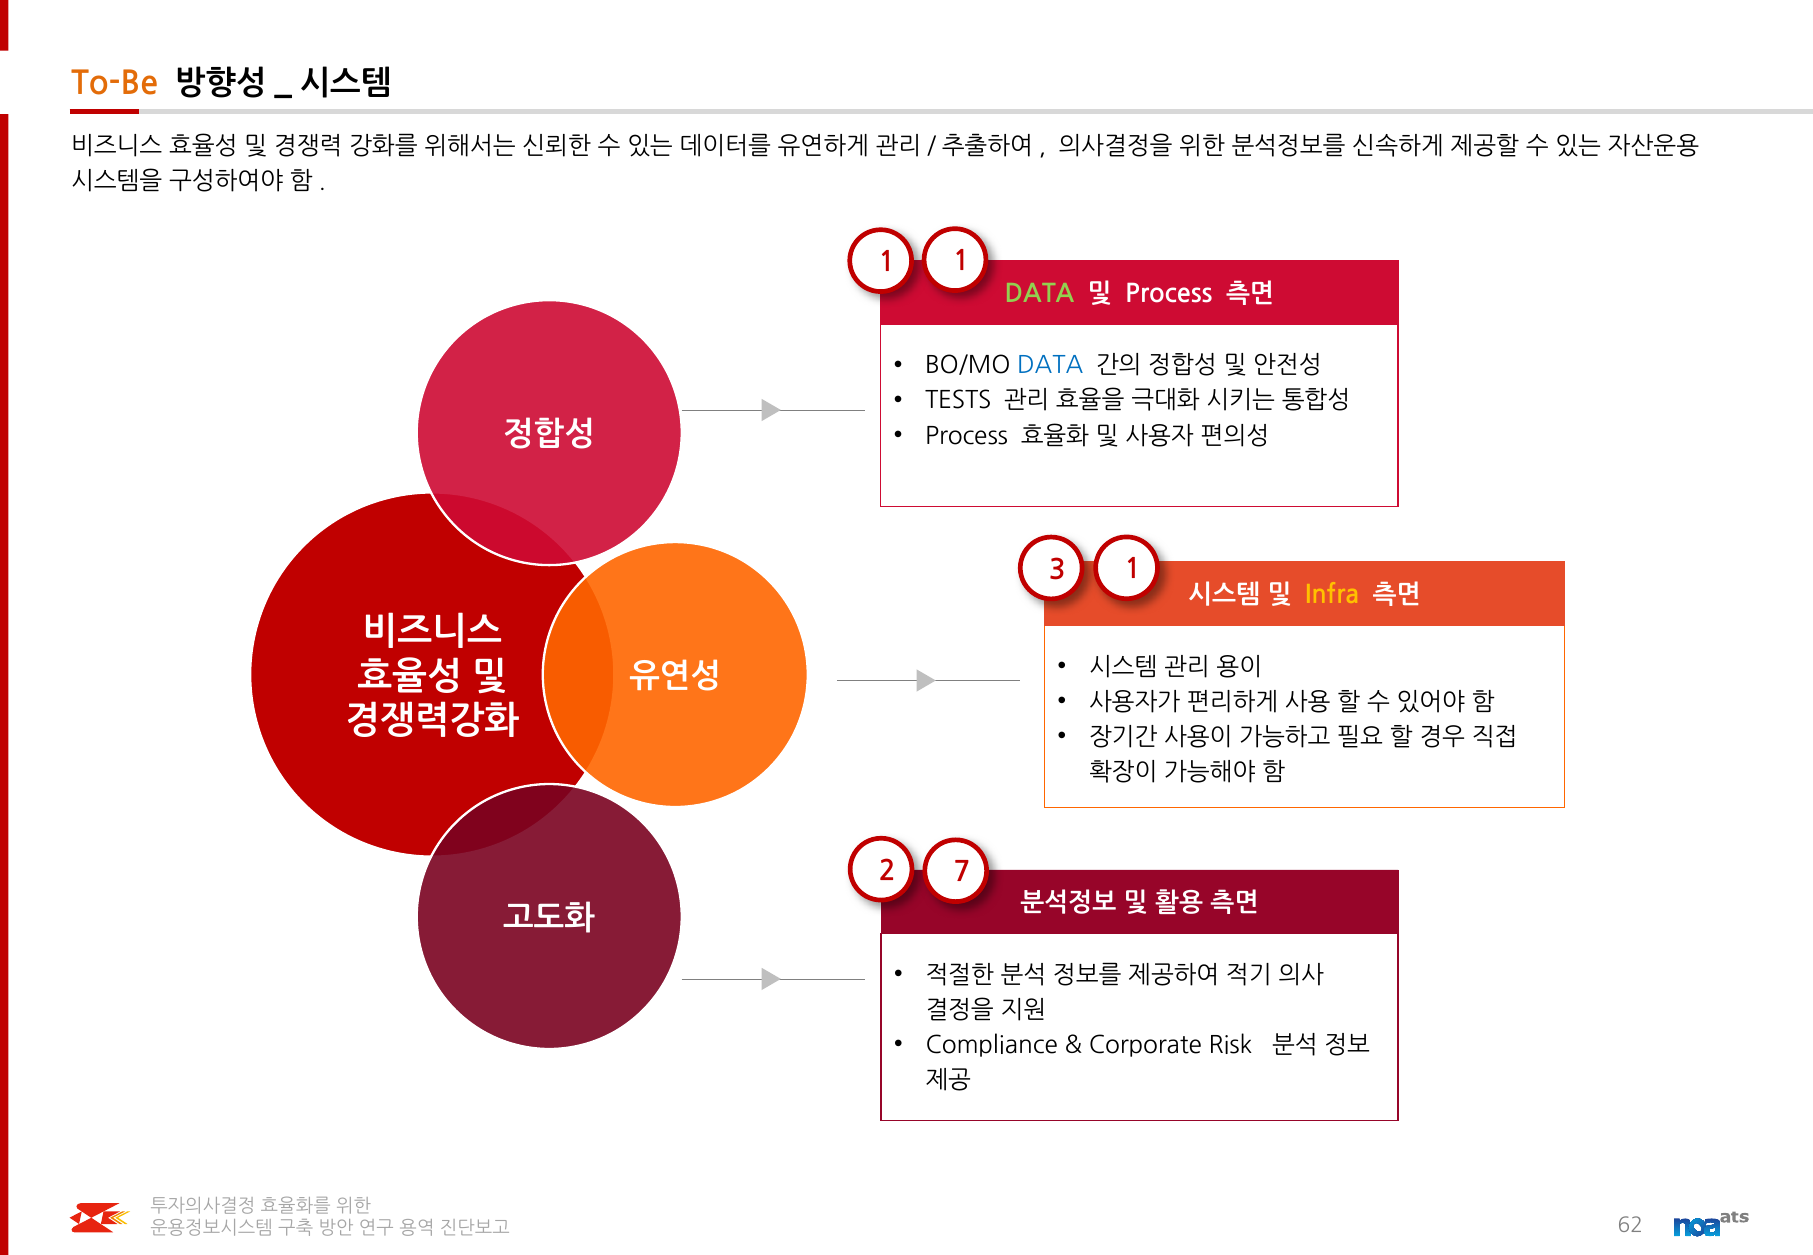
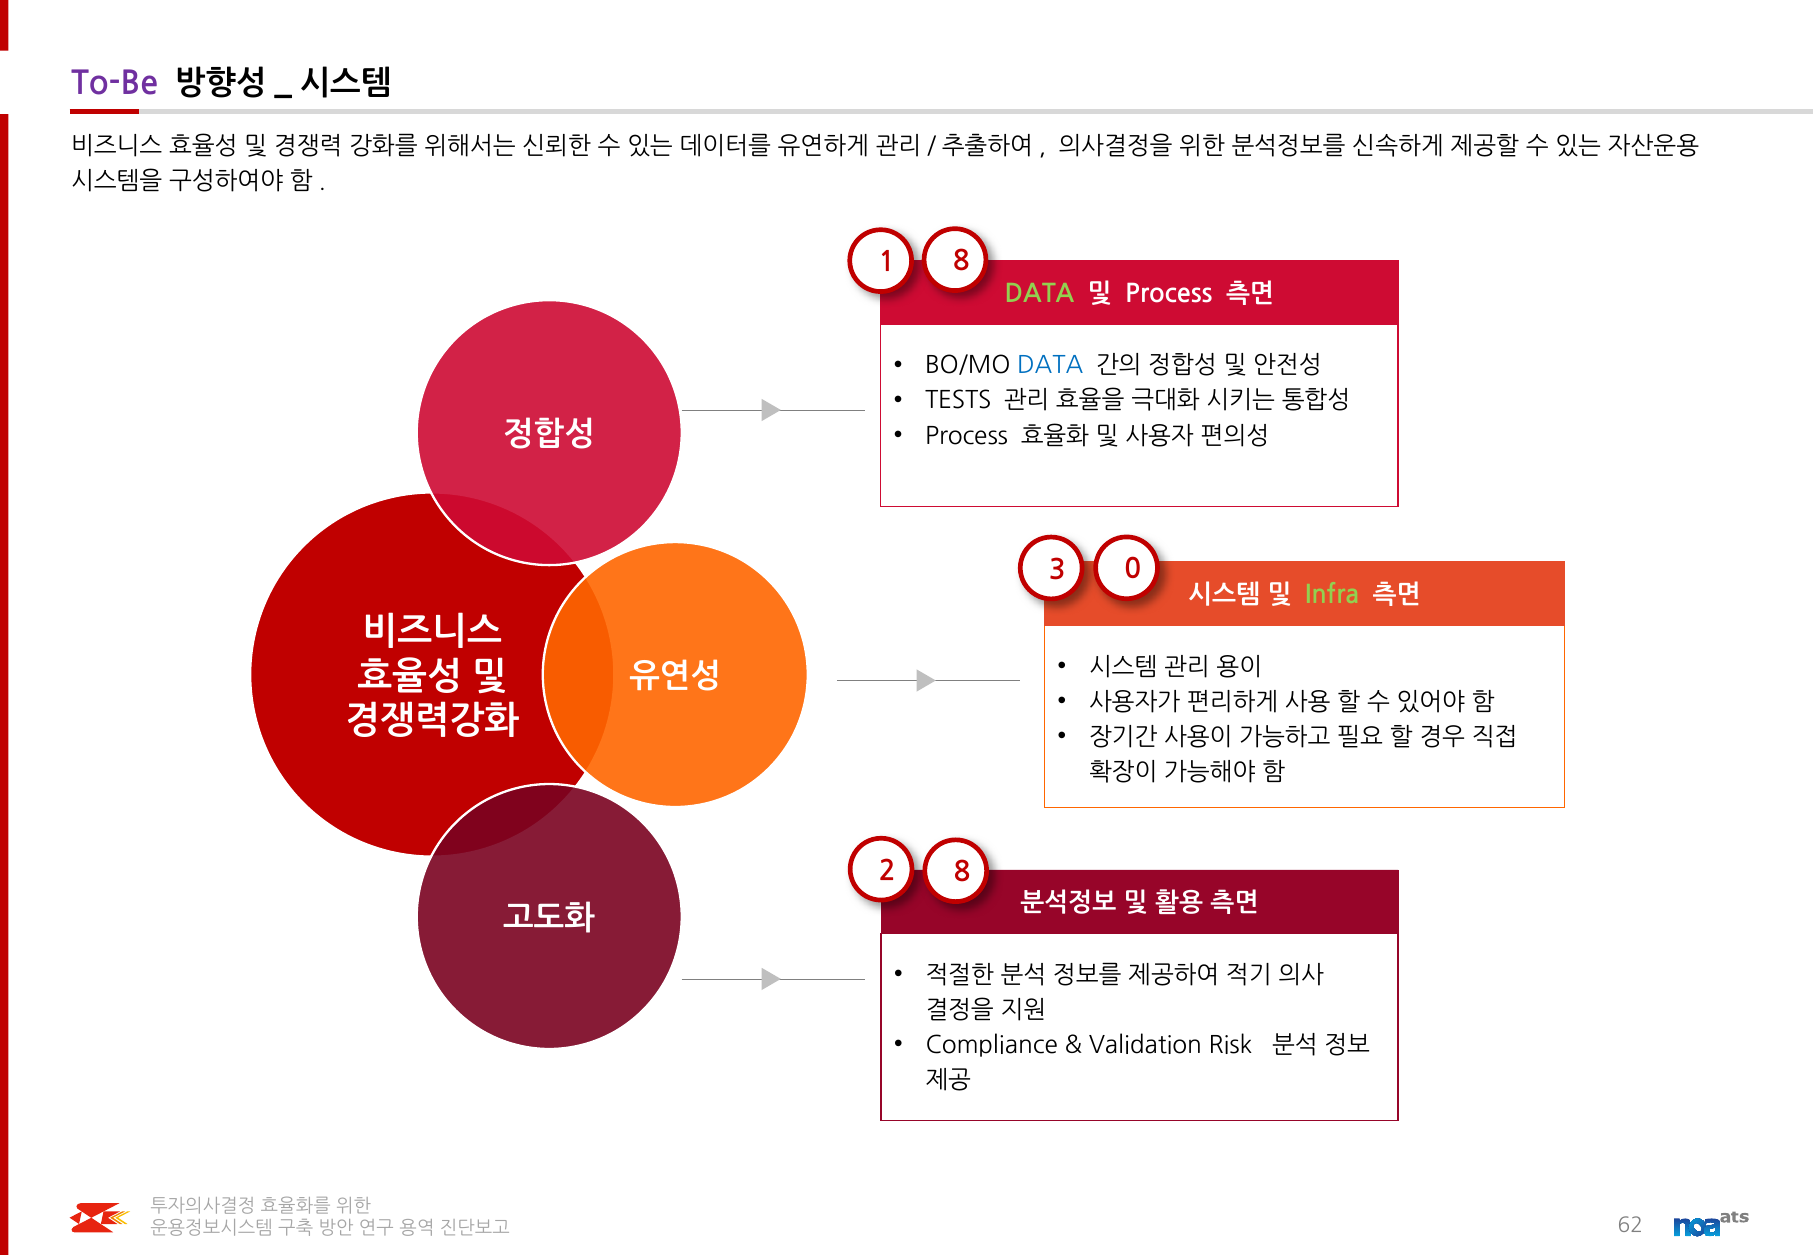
To-Be colour: orange -> purple (115, 83)
1 1: 1 -> 8 (961, 262)
3 1: 1 -> 0 (1133, 570)
Infra colour: yellow -> light green (1332, 595)
2 7: 7 -> 8 (962, 873)
Corporate: Corporate -> Validation (1145, 1045)
